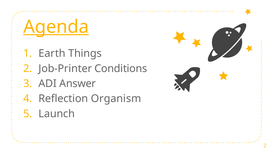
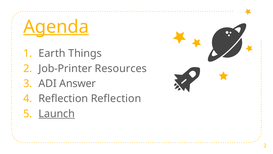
Conditions: Conditions -> Resources (121, 68)
Reflection Organism: Organism -> Reflection (116, 98)
Launch underline: none -> present (57, 113)
